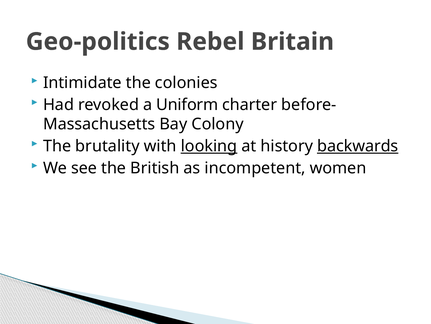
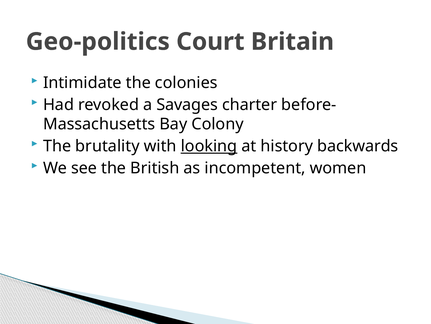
Rebel: Rebel -> Court (210, 42)
Uniform: Uniform -> Savages (187, 105)
backwards underline: present -> none (358, 146)
